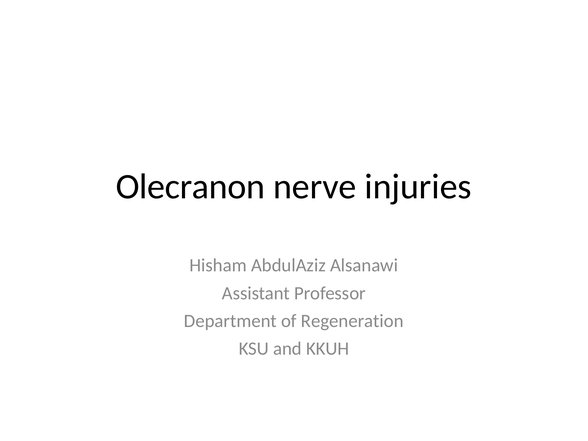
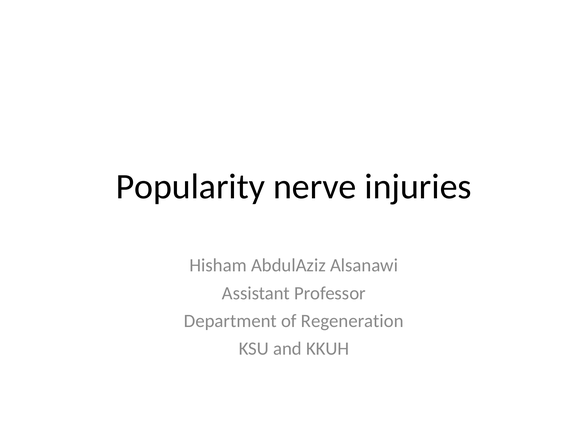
Olecranon: Olecranon -> Popularity (190, 187)
